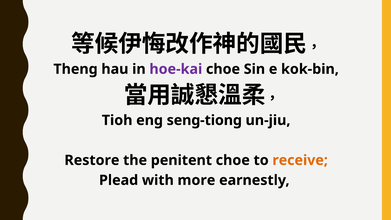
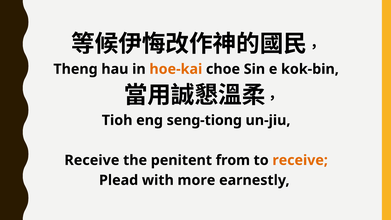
hoe-kai colour: purple -> orange (176, 69)
Restore: Restore -> Receive (92, 160)
penitent choe: choe -> from (233, 160)
